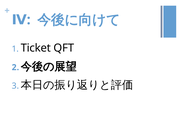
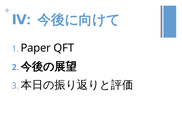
Ticket: Ticket -> Paper (36, 48)
